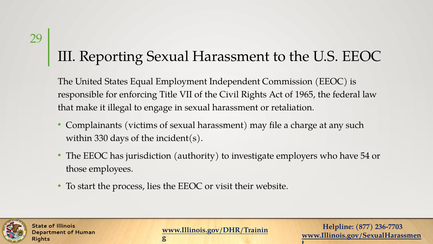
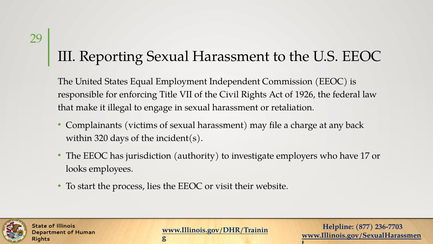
1965: 1965 -> 1926 (305, 94)
such: such -> back (355, 125)
330: 330 -> 320 (101, 138)
54: 54 -> 17 (365, 155)
those: those -> looks (76, 168)
